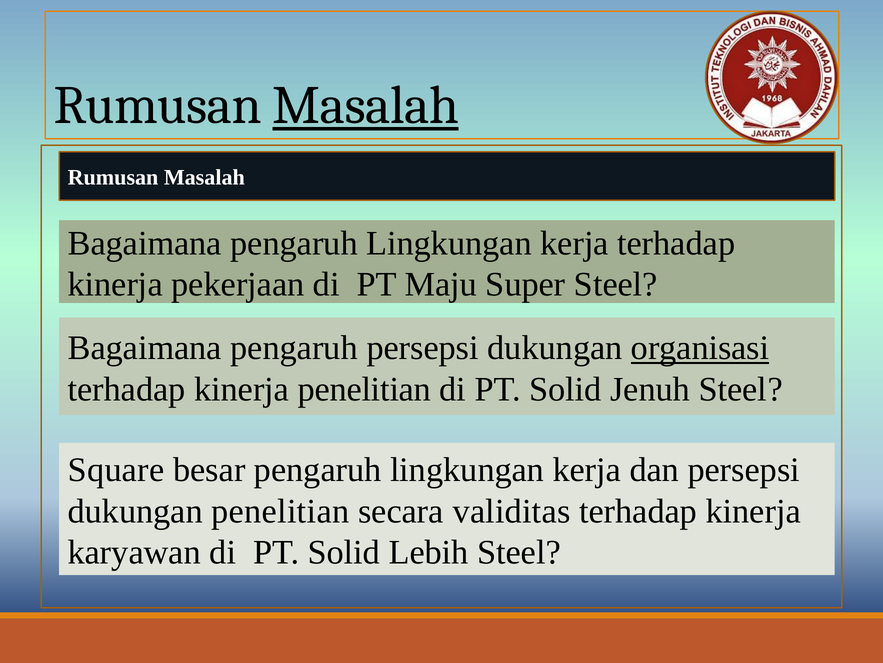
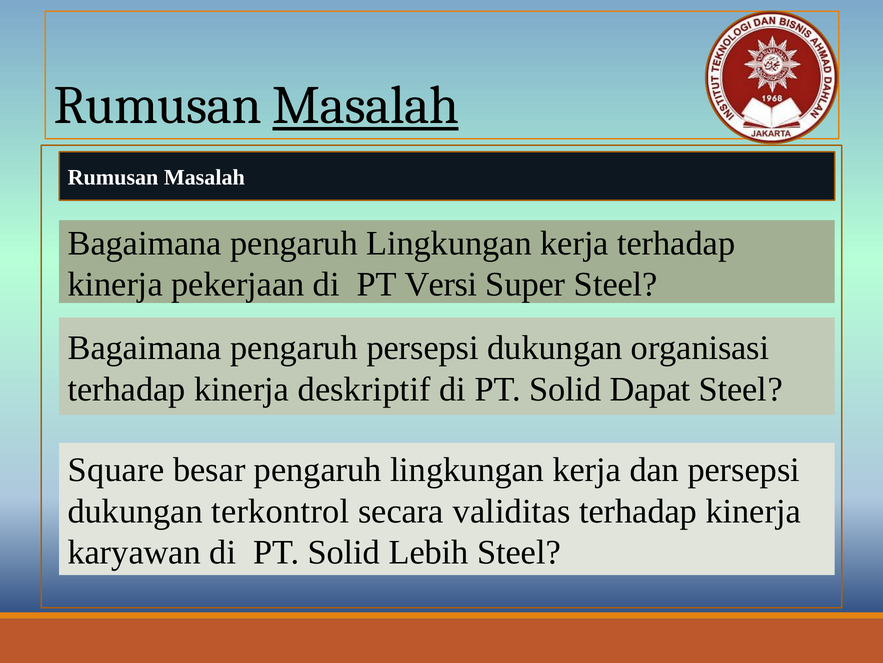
Maju: Maju -> Versi (441, 284)
organisasi underline: present -> none (700, 348)
kinerja penelitian: penelitian -> deskriptif (364, 389)
Jenuh: Jenuh -> Dapat (650, 389)
dukungan penelitian: penelitian -> terkontrol (280, 511)
